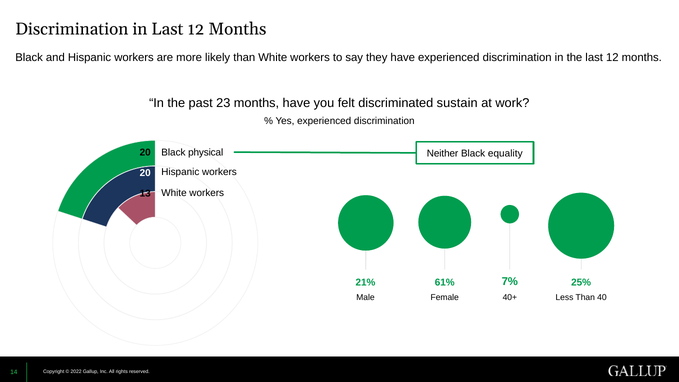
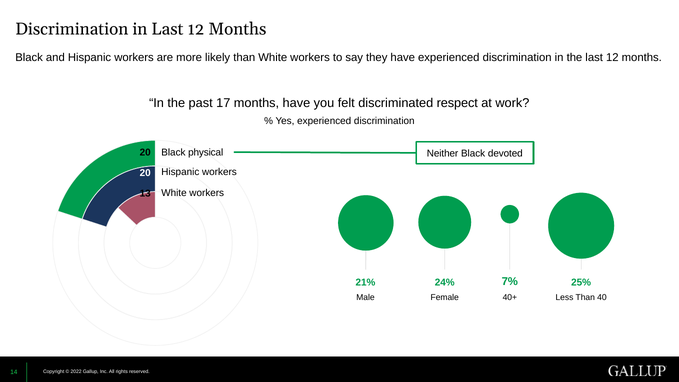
23: 23 -> 17 (223, 103)
sustain: sustain -> respect (457, 103)
equality: equality -> devoted (505, 154)
61%: 61% -> 24% (445, 282)
